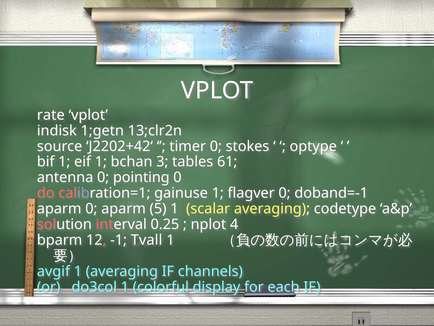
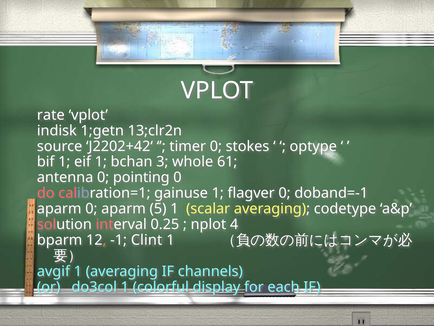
tables: tables -> whole (193, 162)
Tvall: Tvall -> Clint (147, 240)
